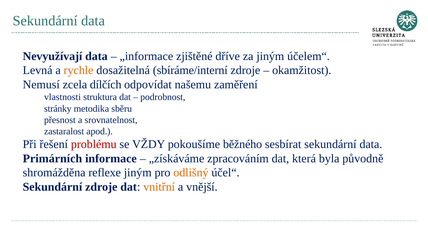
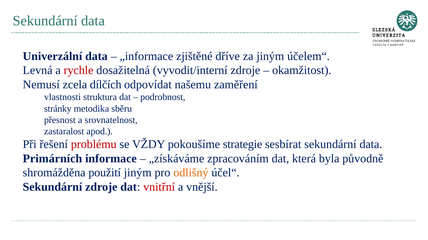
Nevyužívají: Nevyužívají -> Univerzální (52, 56)
rychle colour: orange -> red (79, 71)
sbíráme/interní: sbíráme/interní -> vyvodit/interní (190, 71)
běžného: běžného -> strategie (243, 145)
reflexe: reflexe -> použití (105, 173)
vnitřní colour: orange -> red (159, 188)
